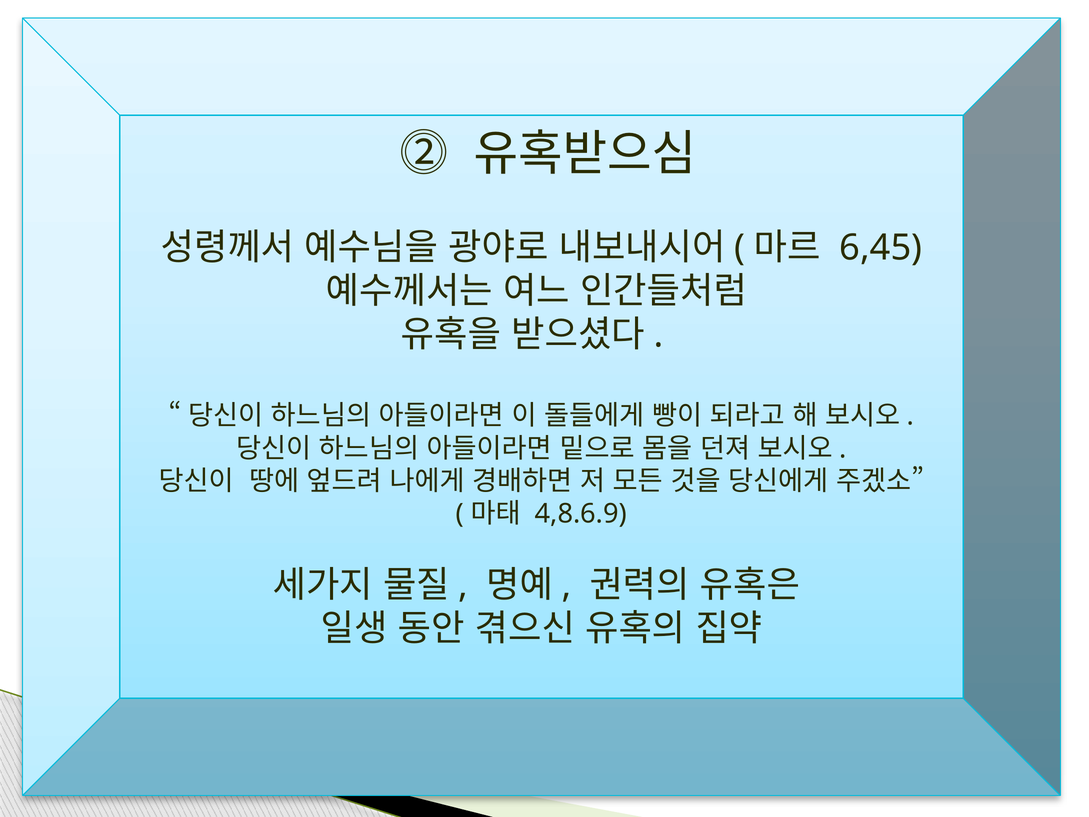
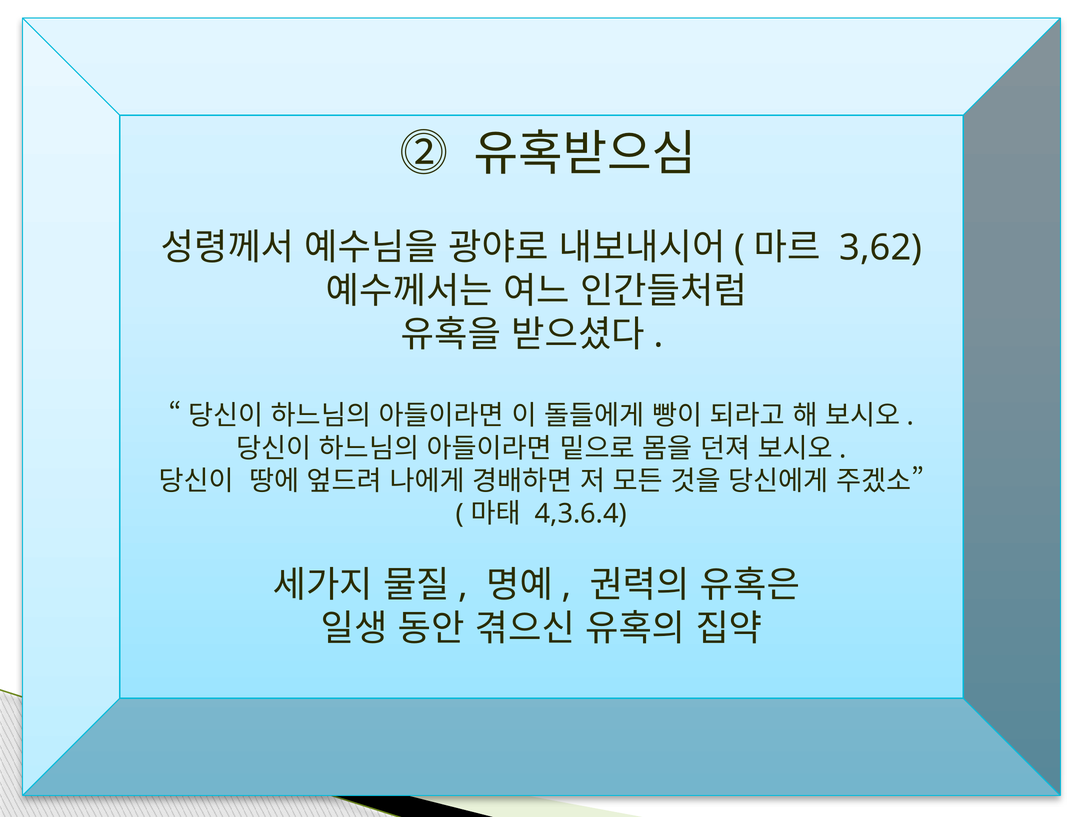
6,45: 6,45 -> 3,62 (881, 248)
4,8.6.9: 4,8.6.9 -> 4,3.6.4 (581, 514)
